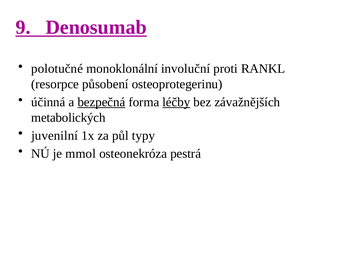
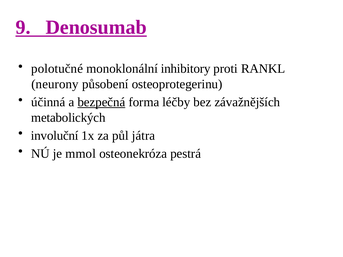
involuční: involuční -> inhibitory (186, 69)
resorpce: resorpce -> neurony (55, 84)
léčby underline: present -> none (176, 102)
juvenilní: juvenilní -> involuční (55, 136)
typy: typy -> játra (144, 136)
